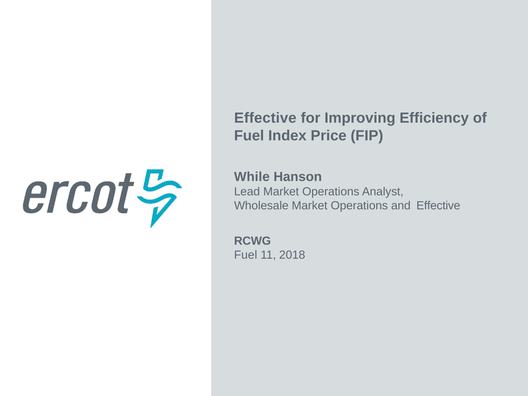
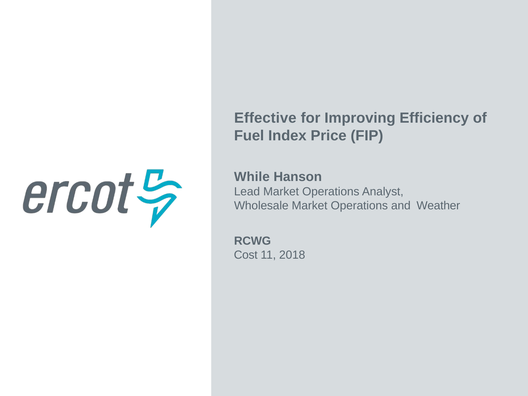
and Effective: Effective -> Weather (438, 206)
Fuel: Fuel -> Cost (246, 255)
